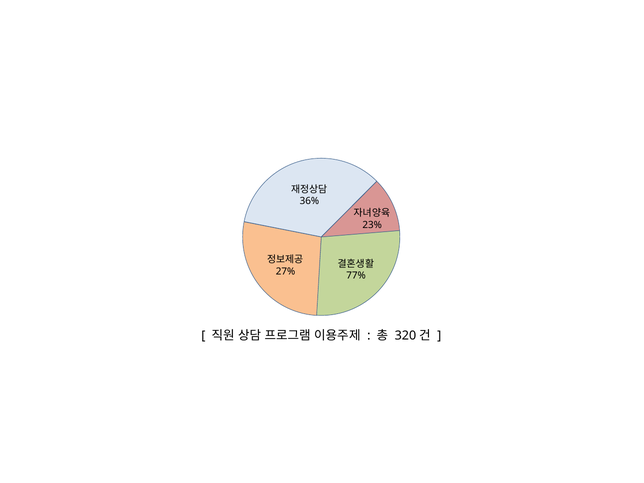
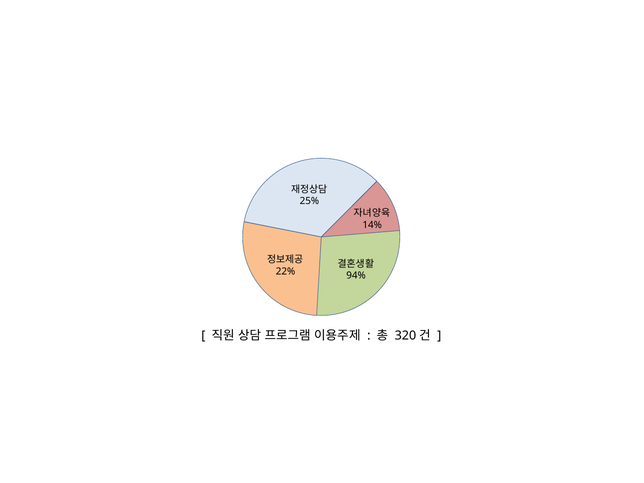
36%: 36% -> 25% (309, 201)
23%: 23% -> 14% (372, 225)
27%: 27% -> 22% (286, 271)
77%: 77% -> 94% (356, 276)
